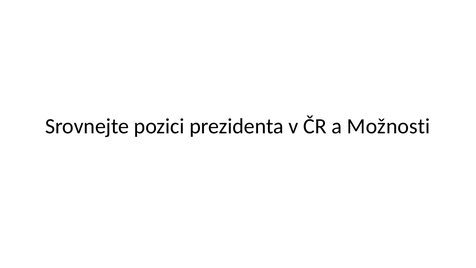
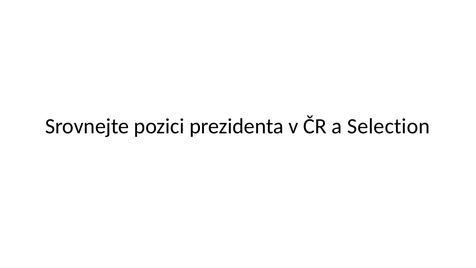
Možnosti: Možnosti -> Selection (389, 126)
